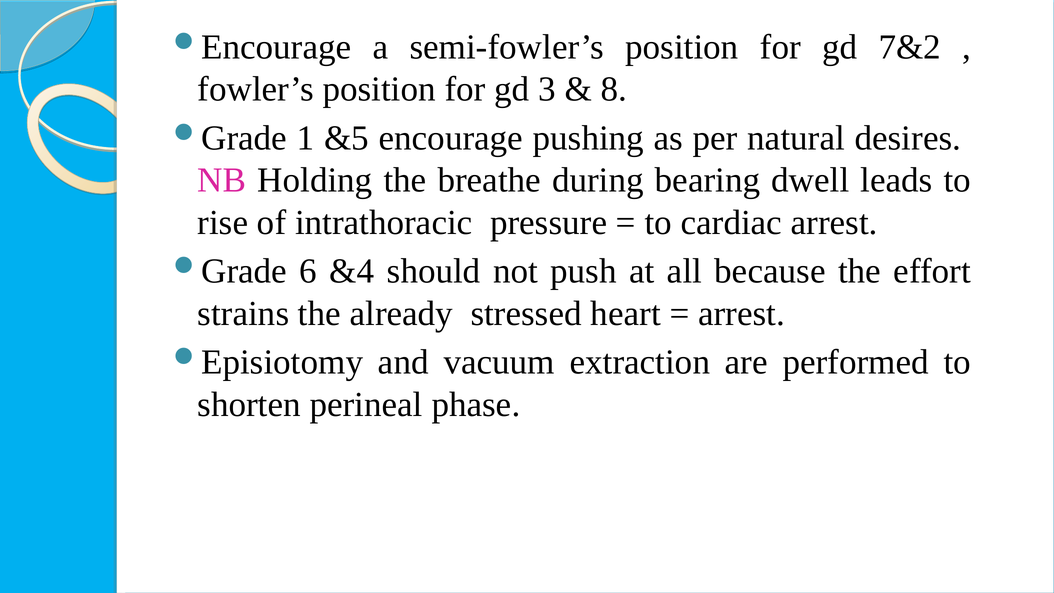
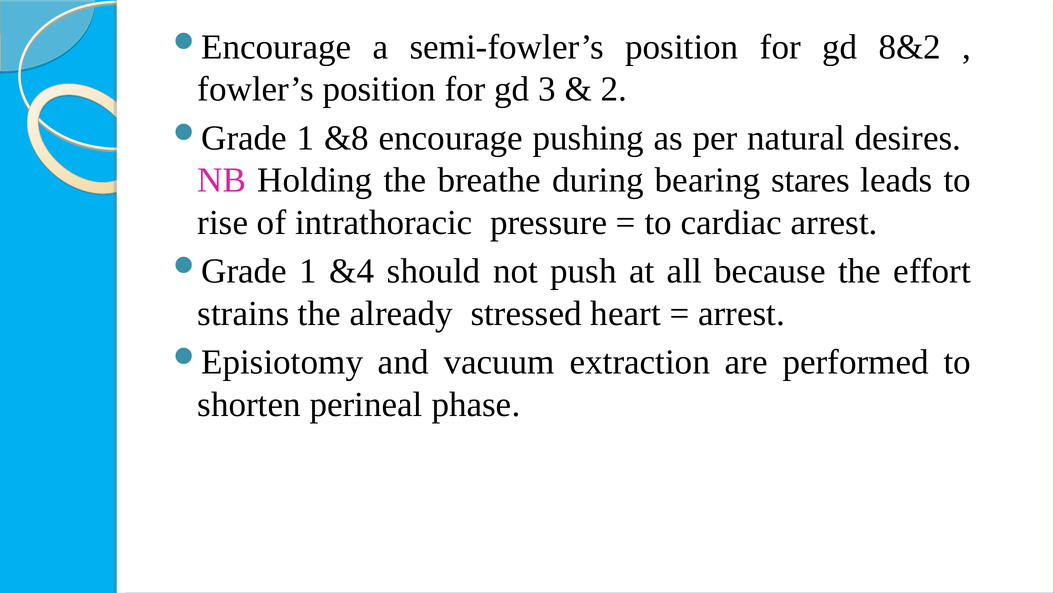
7&2: 7&2 -> 8&2 (910, 47)
8: 8 -> 2 (614, 89)
&5: &5 -> &8 (347, 138)
dwell: dwell -> stares (810, 180)
6: 6 -> 1 (308, 271)
